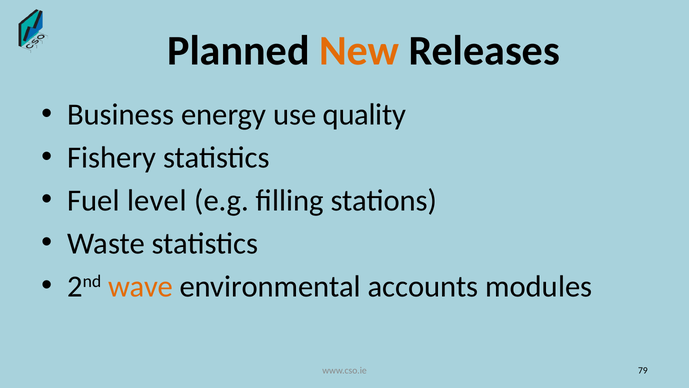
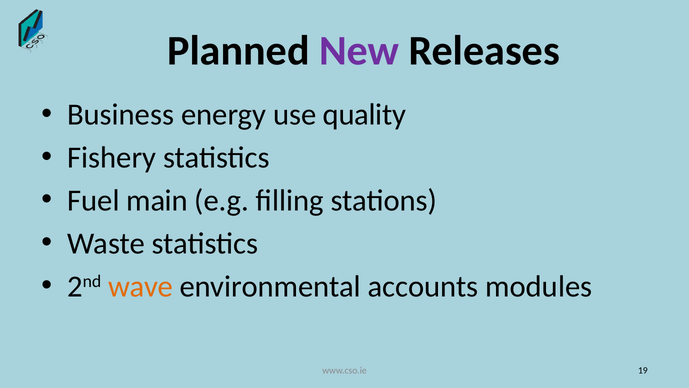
New colour: orange -> purple (359, 51)
level: level -> main (157, 200)
79: 79 -> 19 (643, 370)
